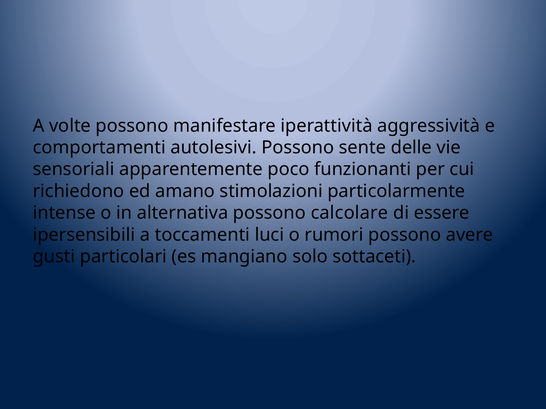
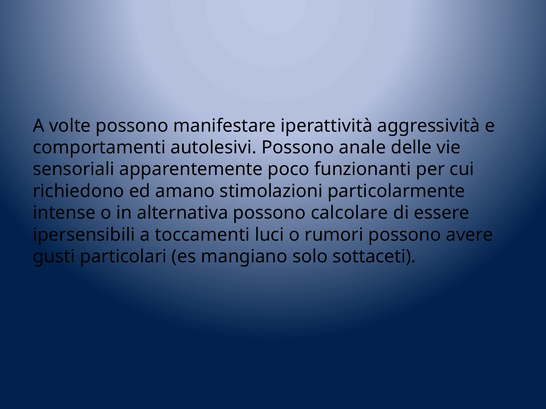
sente: sente -> anale (362, 148)
